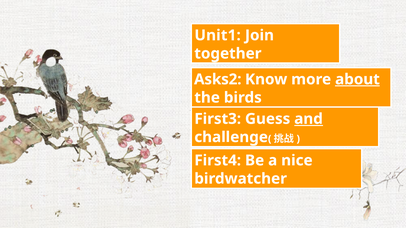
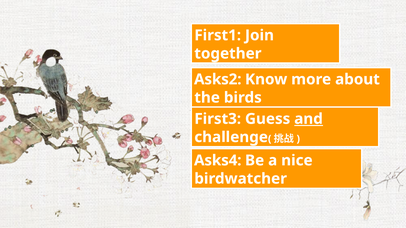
Unit1: Unit1 -> First1 (218, 35)
about underline: present -> none (357, 79)
First4: First4 -> Asks4 (218, 161)
